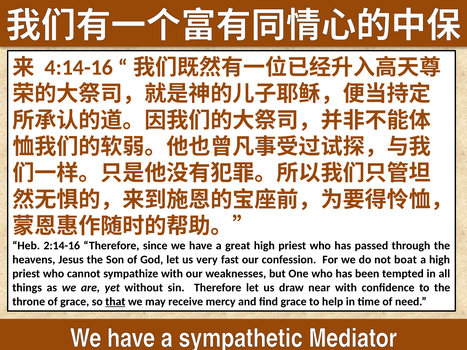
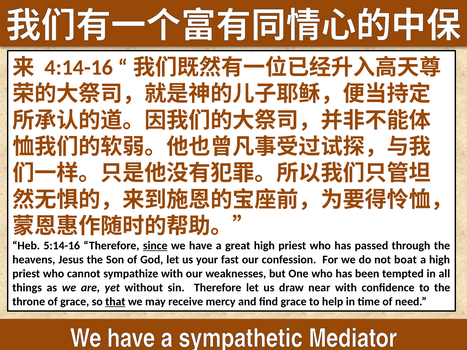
2:14-16: 2:14-16 -> 5:14-16 (62, 246)
since underline: none -> present (155, 246)
very: very -> your (207, 260)
